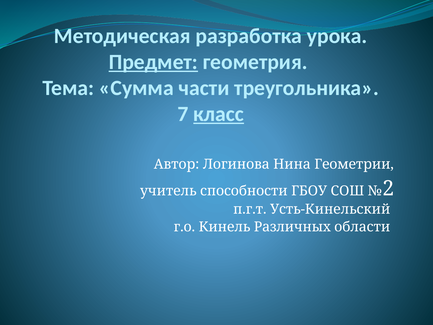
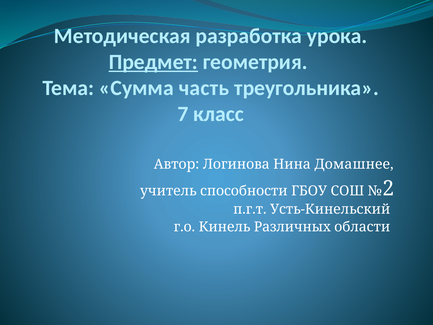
части: части -> часть (204, 88)
класс underline: present -> none (219, 114)
Геометрии: Геометрии -> Домашнее (354, 164)
